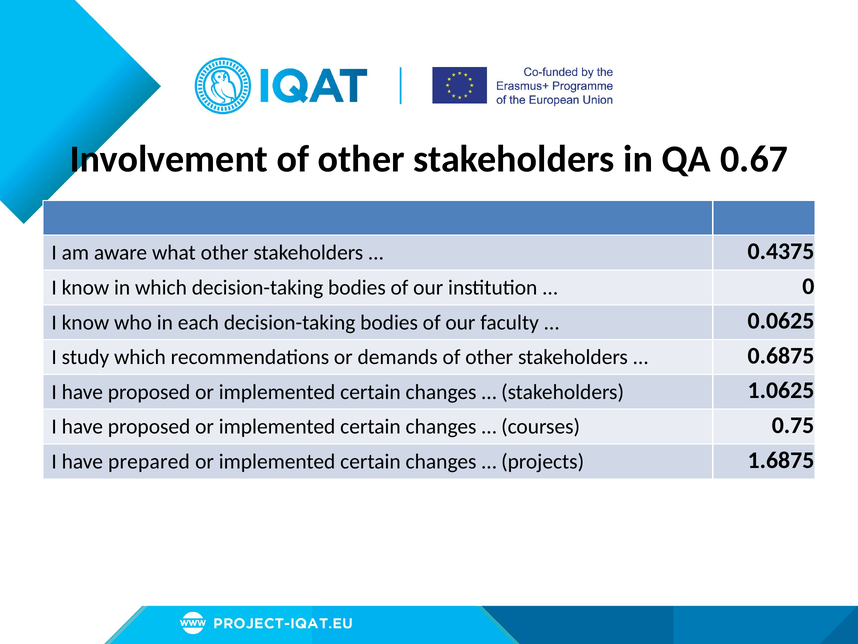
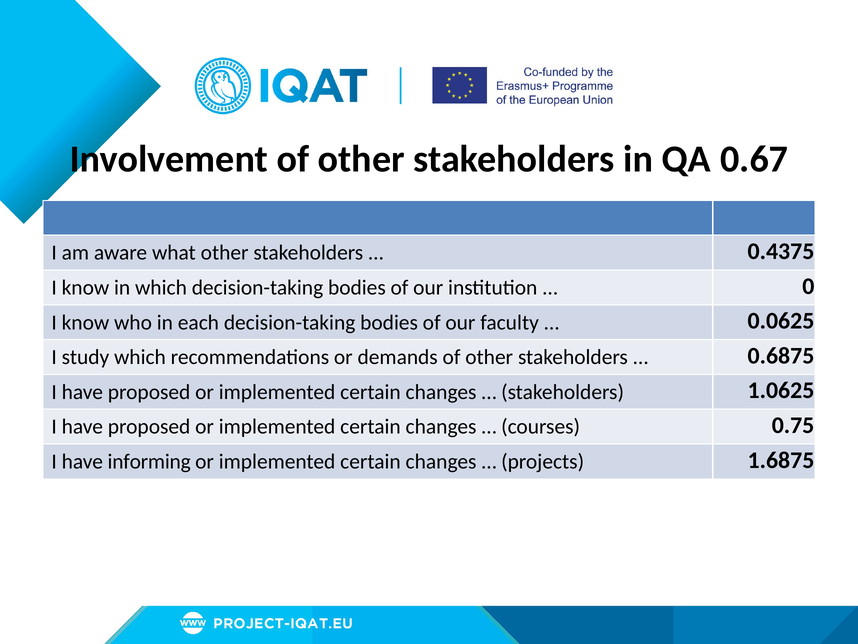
prepared: prepared -> informing (149, 461)
